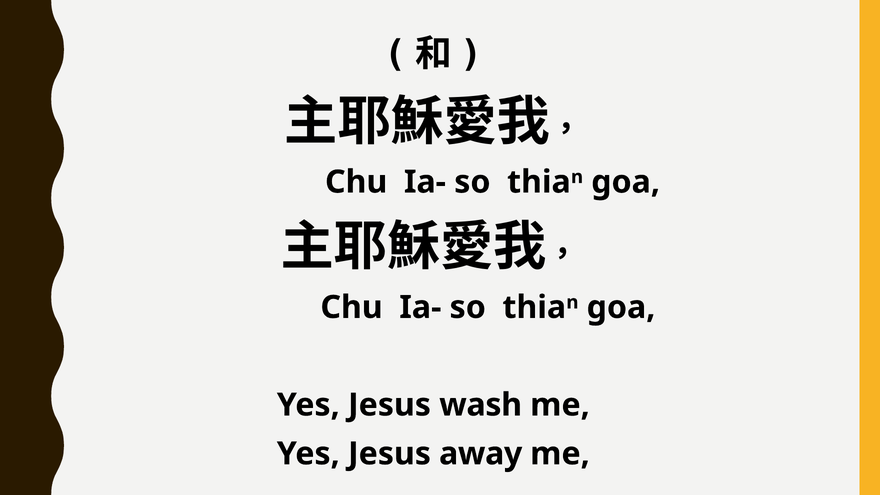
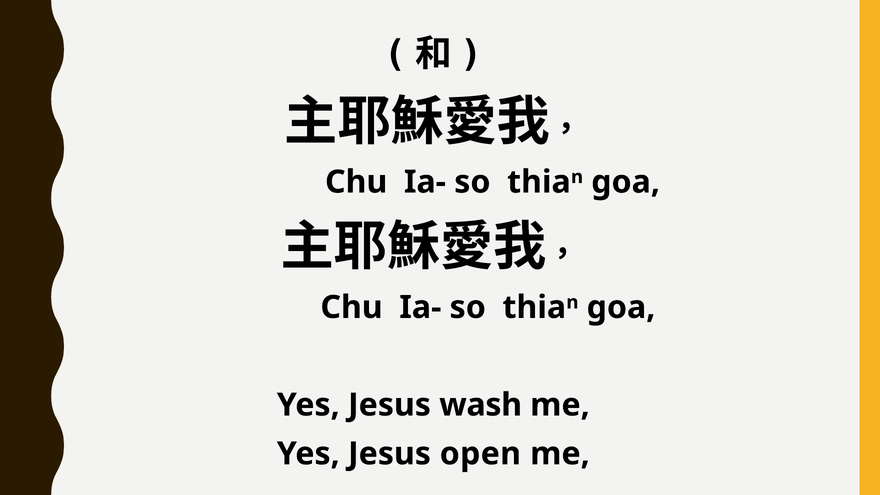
away: away -> open (480, 454)
